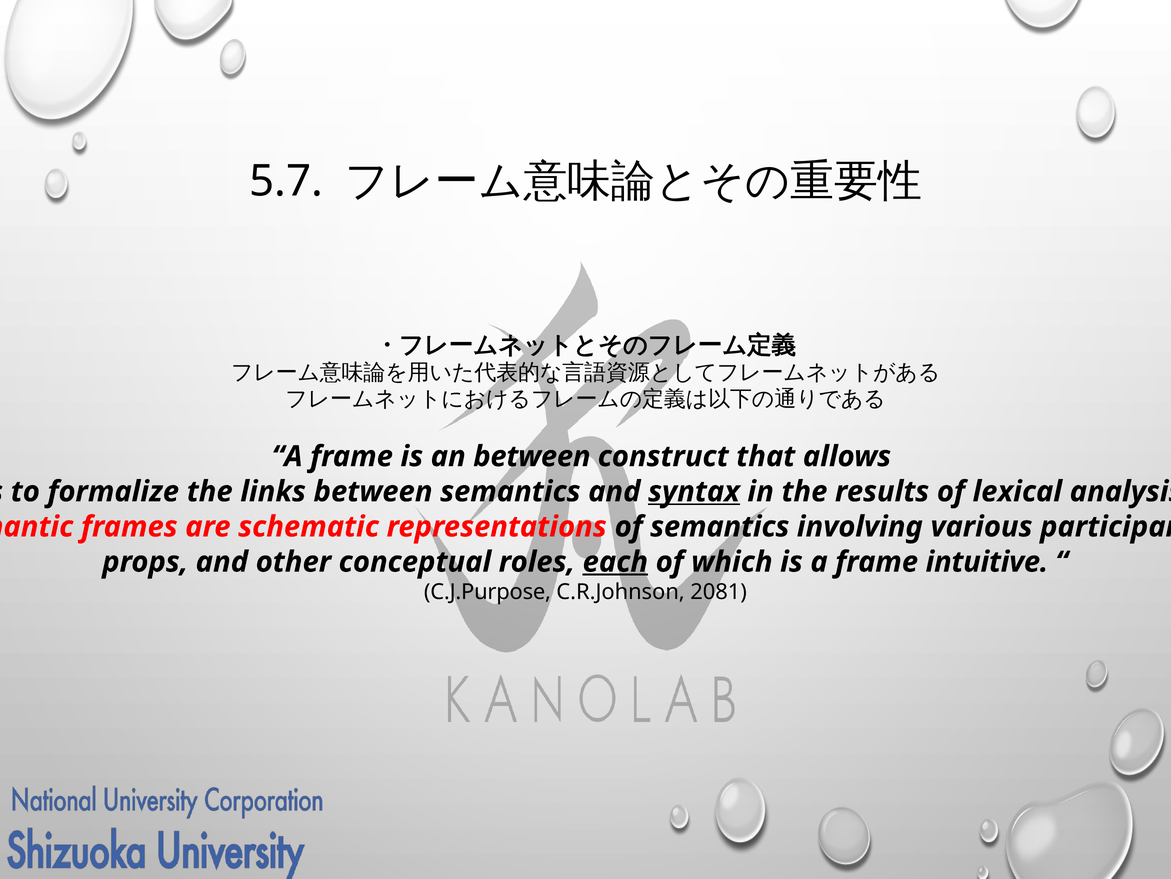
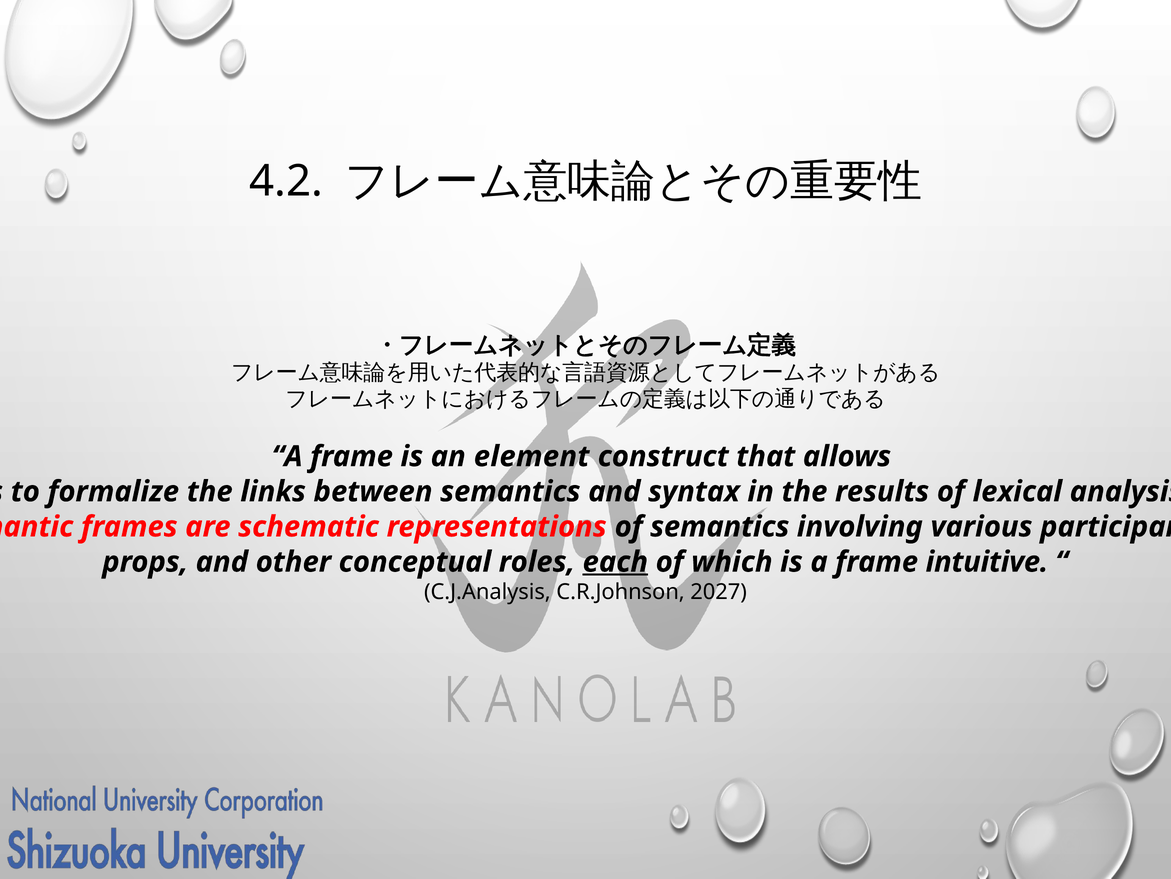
5.7: 5.7 -> 4.2 (286, 181)
an between: between -> element (532, 456)
syntax underline: present -> none (694, 491)
C.J.Purpose: C.J.Purpose -> C.J.Analysis (487, 592)
2081: 2081 -> 2027 (719, 592)
